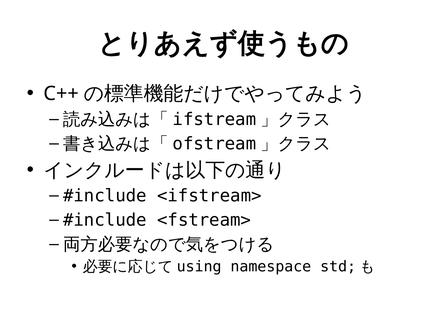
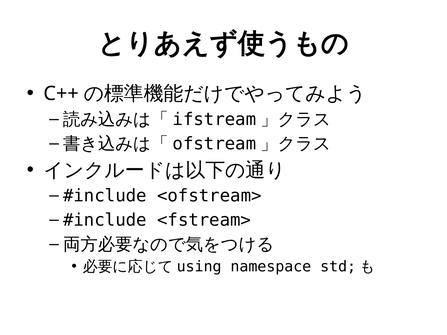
<ifstream>: <ifstream> -> <ofstream> (209, 196)
